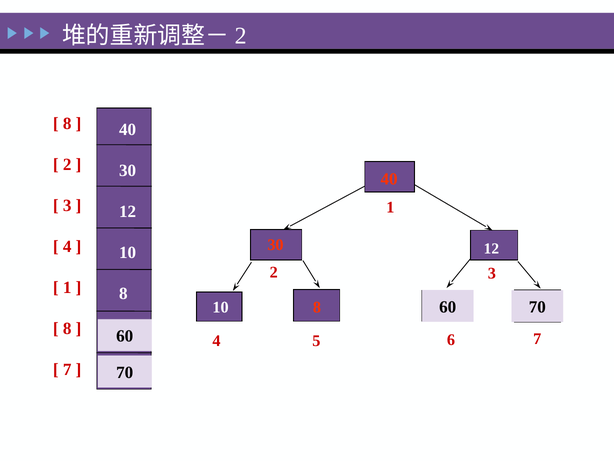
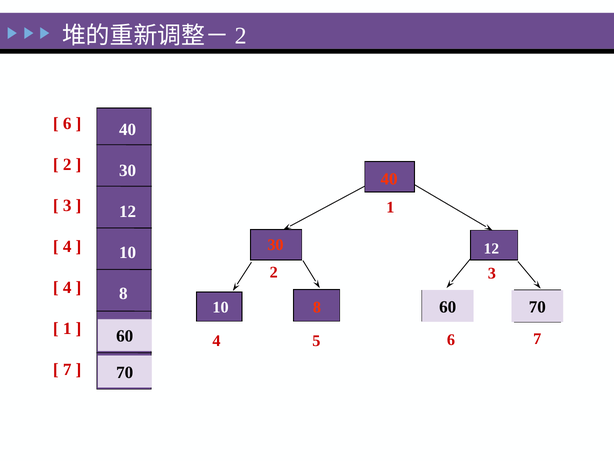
8: 8 -> 6 (67, 123)
1: 1 -> 4 (67, 287)
8: 8 -> 1 (67, 328)
